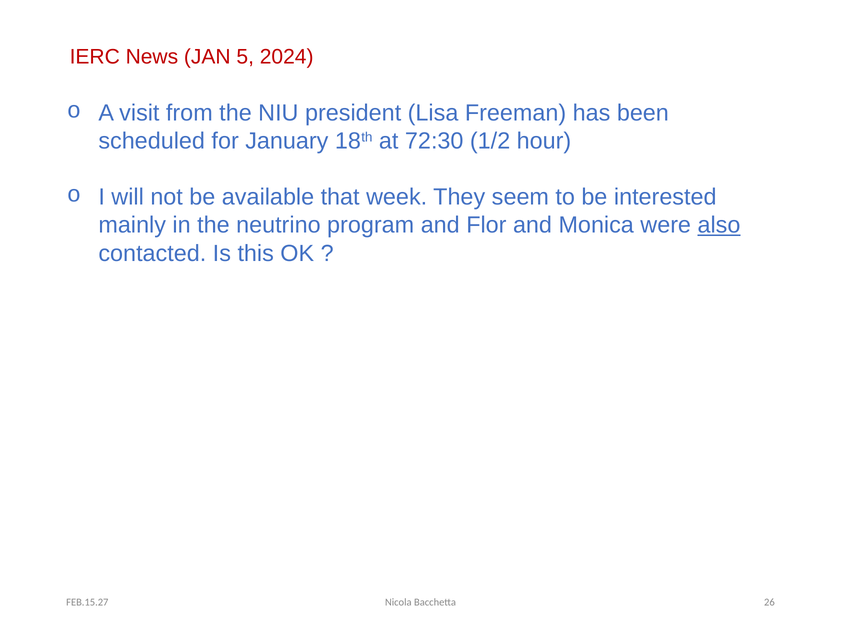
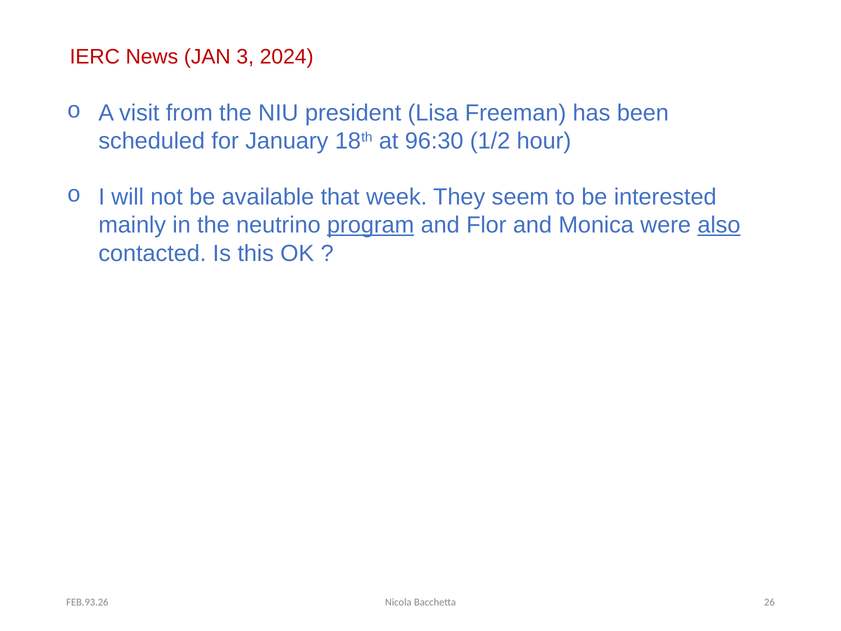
5: 5 -> 3 (245, 57)
72:30: 72:30 -> 96:30 (434, 141)
program underline: none -> present (371, 225)
FEB.15.27: FEB.15.27 -> FEB.93.26 (87, 602)
